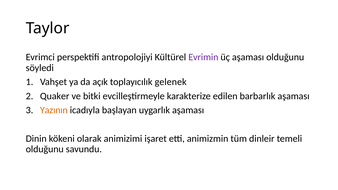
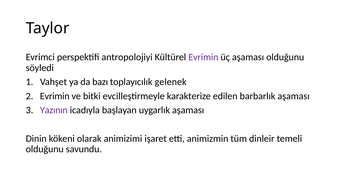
açık: açık -> bazı (100, 82)
Quaker: Quaker -> Evrimin (55, 96)
Yazının colour: orange -> purple (54, 110)
